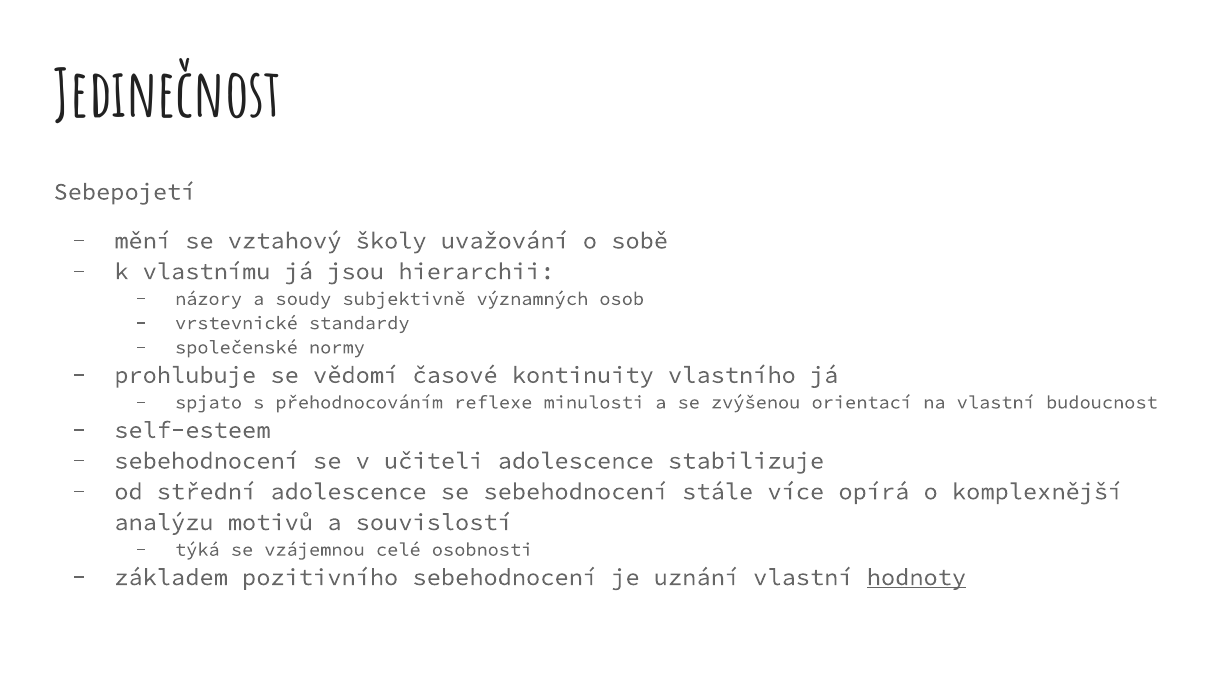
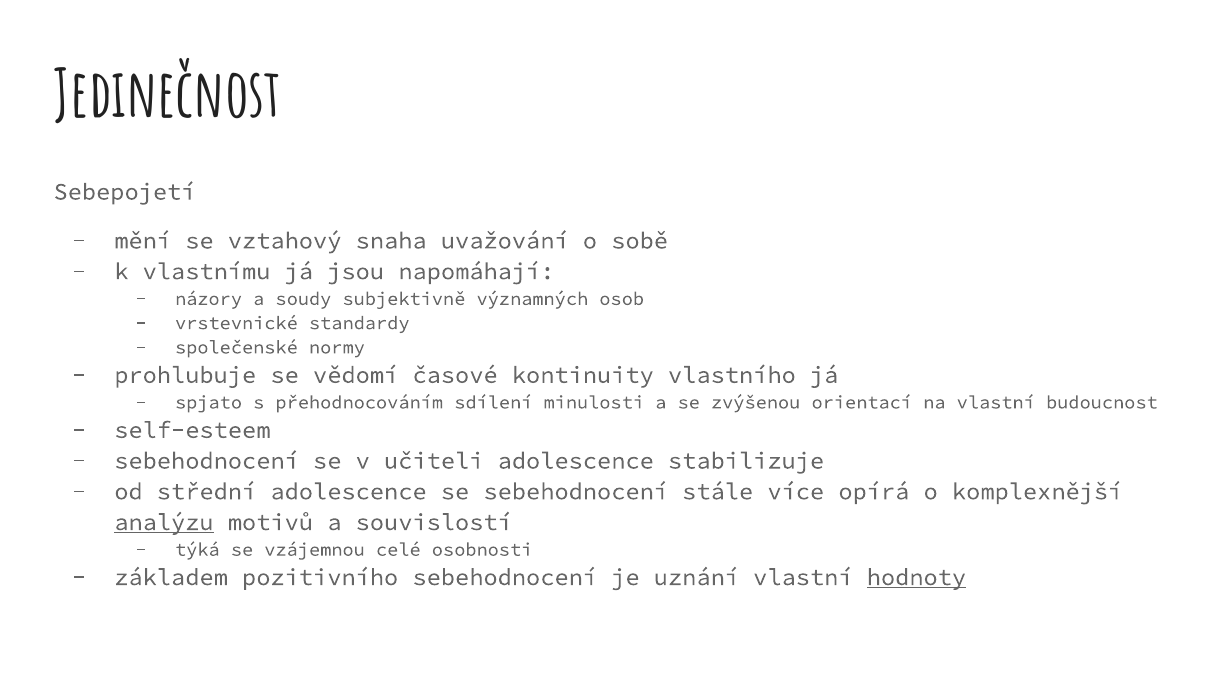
školy: školy -> snaha (391, 241)
hierarchii: hierarchii -> napomáhají (476, 272)
reflexe: reflexe -> sdílení (493, 403)
analýzu underline: none -> present (164, 523)
